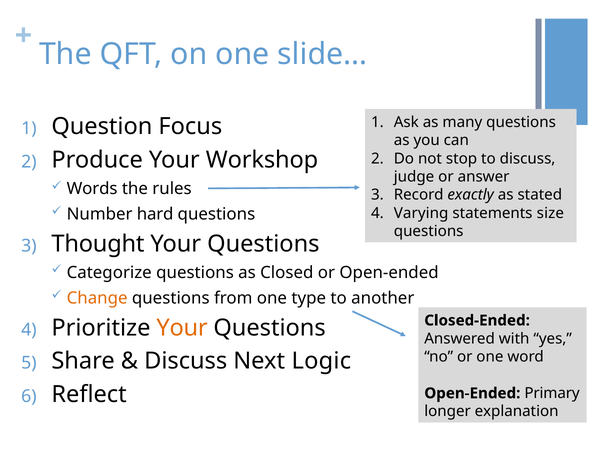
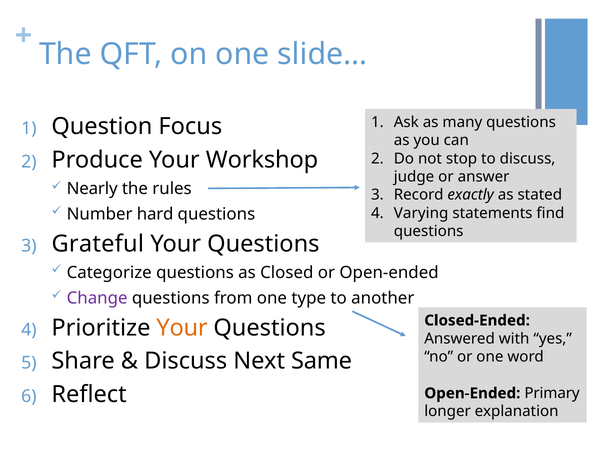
Words: Words -> Nearly (92, 189)
size: size -> find (550, 213)
Thought: Thought -> Grateful (98, 244)
Change colour: orange -> purple (97, 298)
Logic: Logic -> Same (322, 361)
